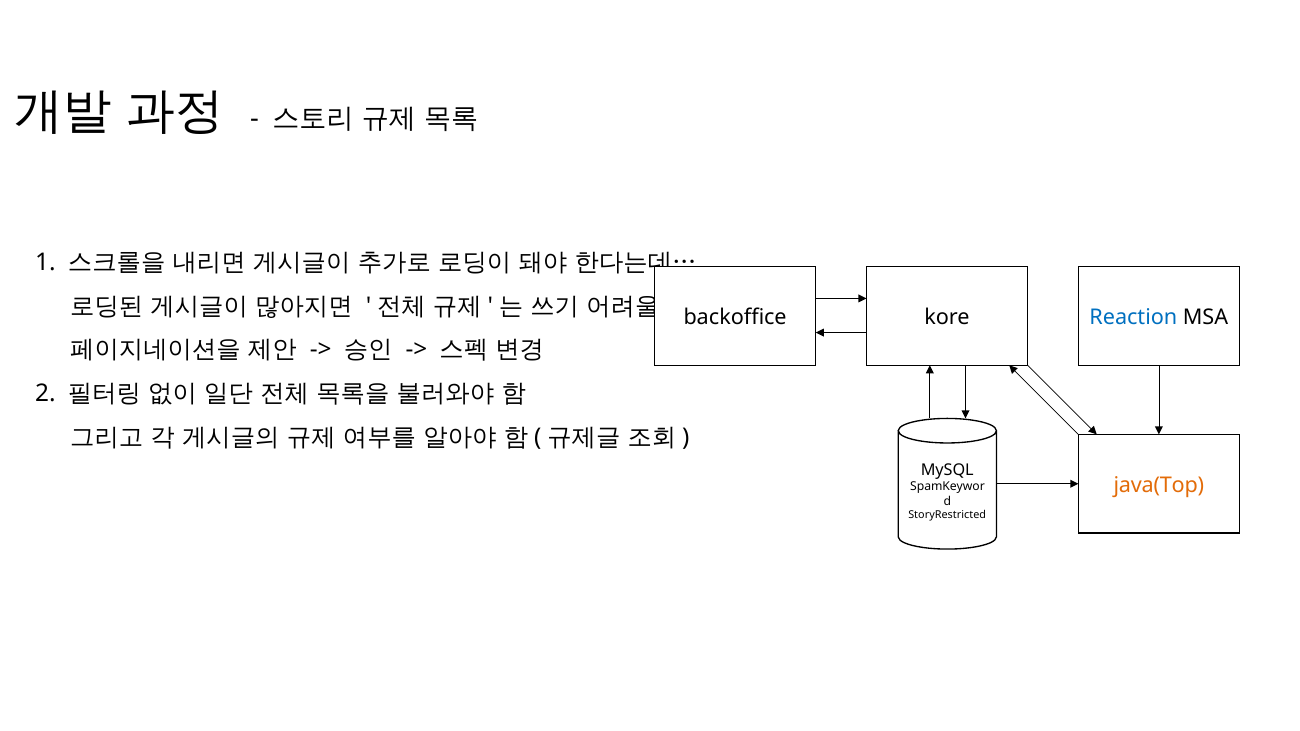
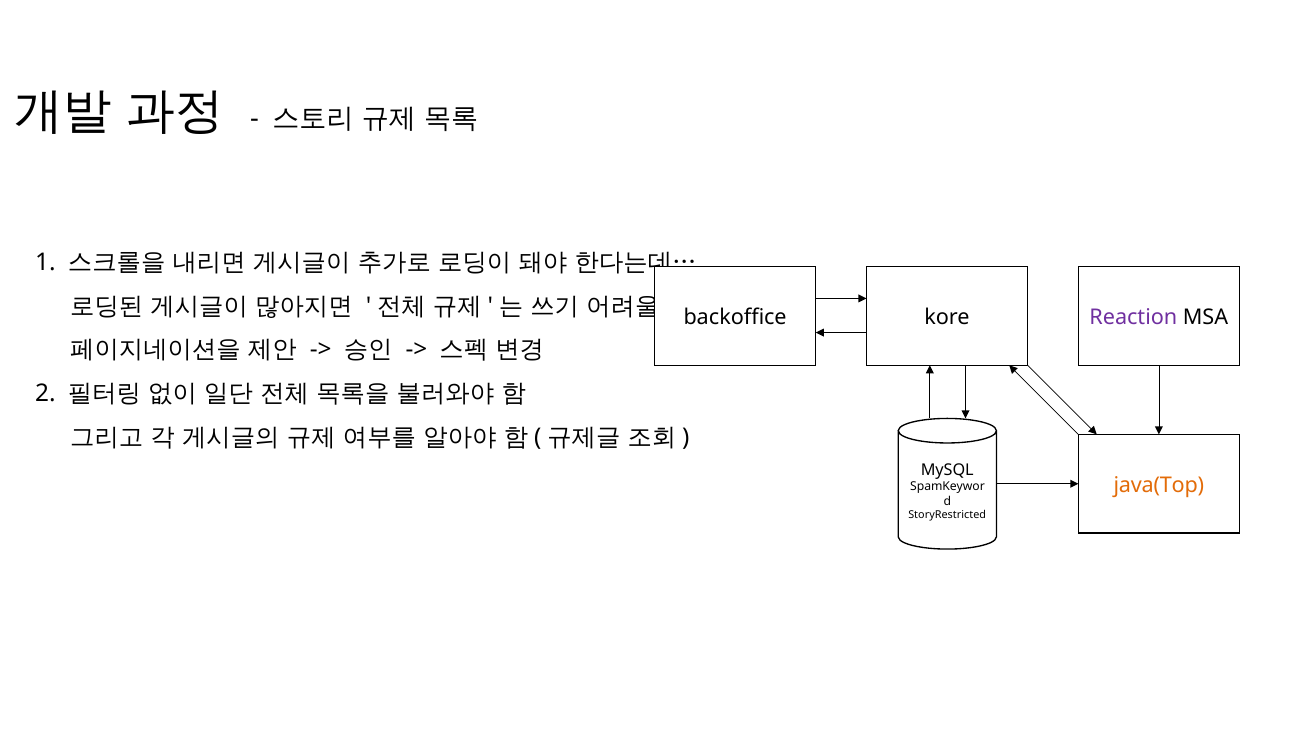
Reaction colour: blue -> purple (1133, 318)
